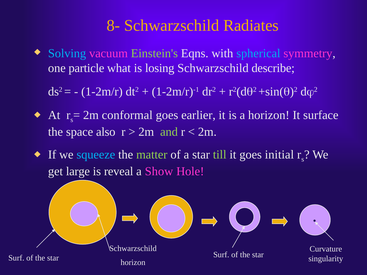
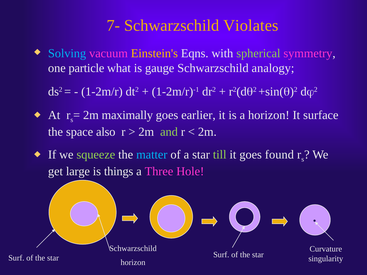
8-: 8- -> 7- (113, 26)
Radiates: Radiates -> Violates (251, 26)
Einstein's colour: light green -> yellow (154, 53)
spherical colour: light blue -> light green (258, 53)
losing: losing -> gauge (160, 68)
describe: describe -> analogy (273, 68)
conformal: conformal -> maximally (127, 115)
squeeze colour: light blue -> light green (96, 155)
matter colour: light green -> light blue (152, 155)
initial: initial -> found (279, 155)
reveal: reveal -> things (119, 171)
Show: Show -> Three (159, 171)
